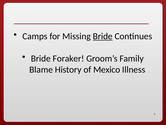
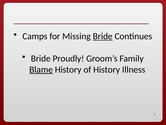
Foraker: Foraker -> Proudly (68, 58)
Blame underline: none -> present (41, 69)
of Mexico: Mexico -> History (107, 69)
